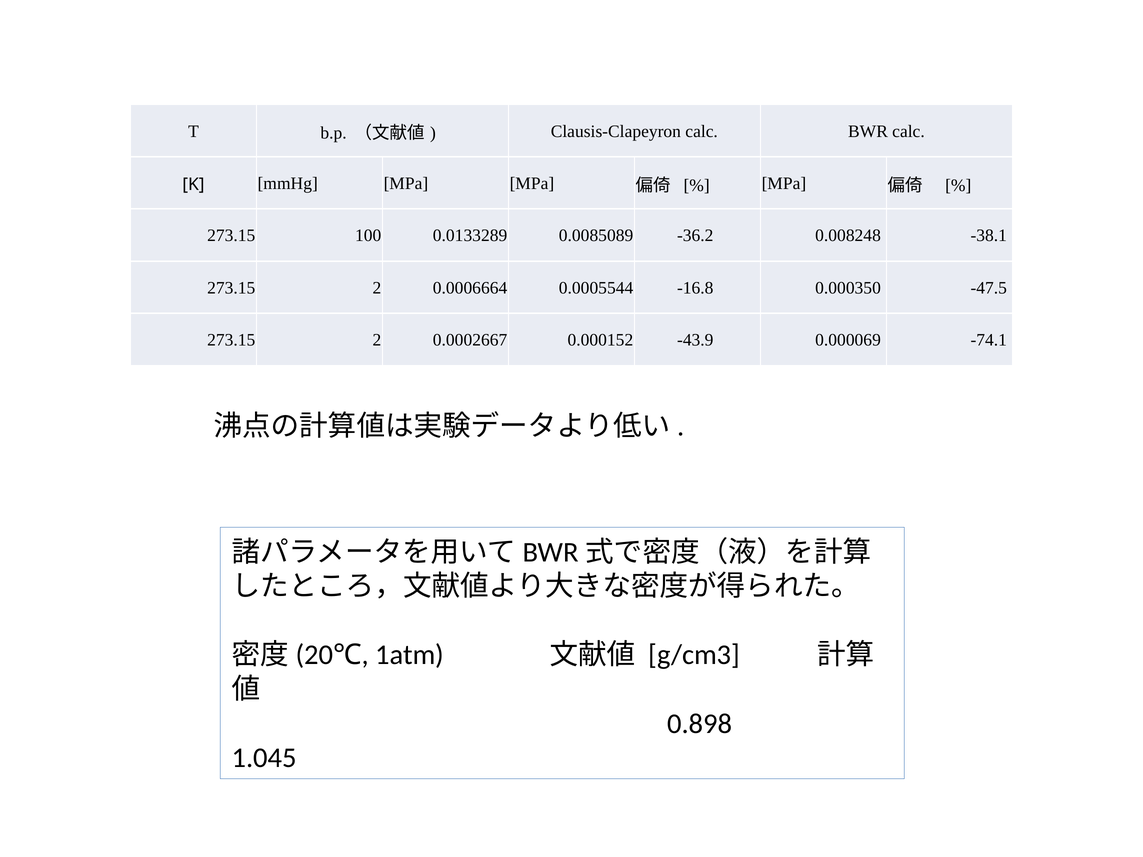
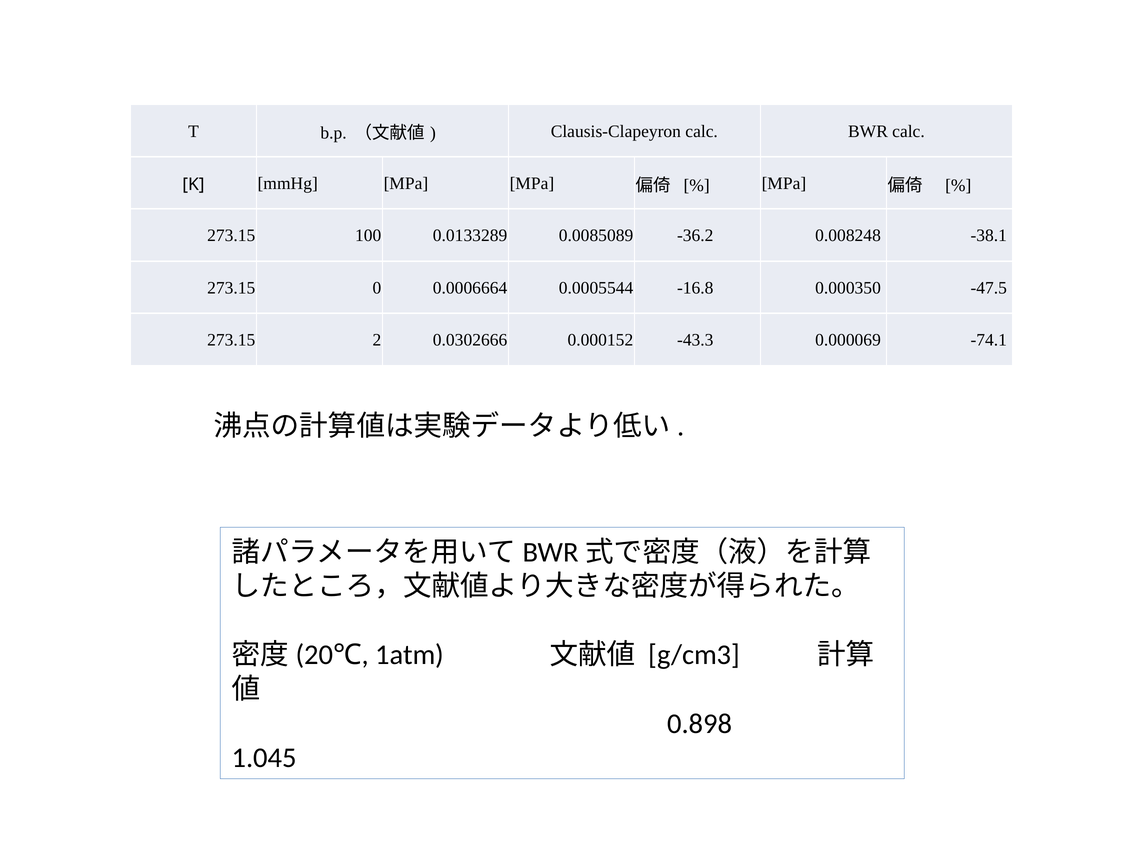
2: 2 -> 0 (377, 288)
0.0002667: 0.0002667 -> 0.0302666 (470, 340)
-43.9: -43.9 -> -43.3 (695, 340)
